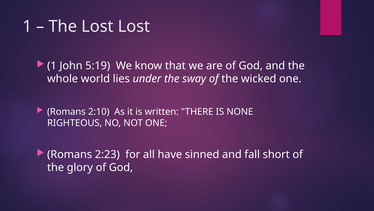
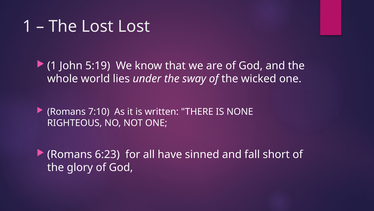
2:10: 2:10 -> 7:10 (99, 112)
2:23: 2:23 -> 6:23 (107, 154)
